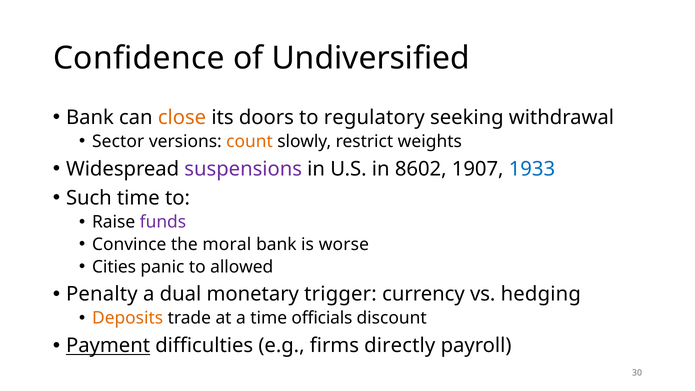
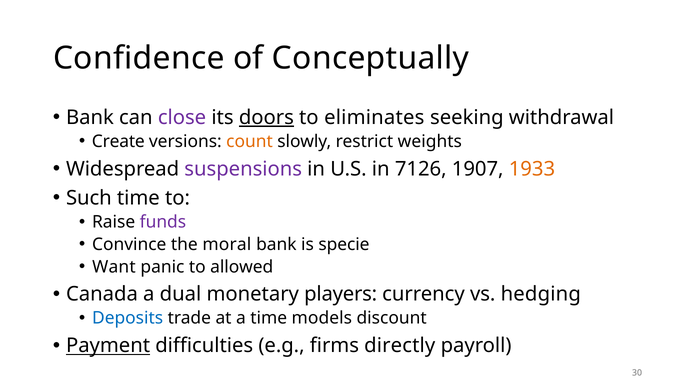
Undiversified: Undiversified -> Conceptually (371, 58)
close colour: orange -> purple (182, 117)
doors underline: none -> present (266, 117)
regulatory: regulatory -> eliminates (374, 117)
Sector: Sector -> Create (118, 141)
8602: 8602 -> 7126 (421, 169)
1933 colour: blue -> orange (532, 169)
worse: worse -> specie (344, 244)
Cities: Cities -> Want (114, 267)
Penalty: Penalty -> Canada (102, 294)
trigger: trigger -> players (341, 294)
Deposits colour: orange -> blue (128, 318)
officials: officials -> models (322, 318)
